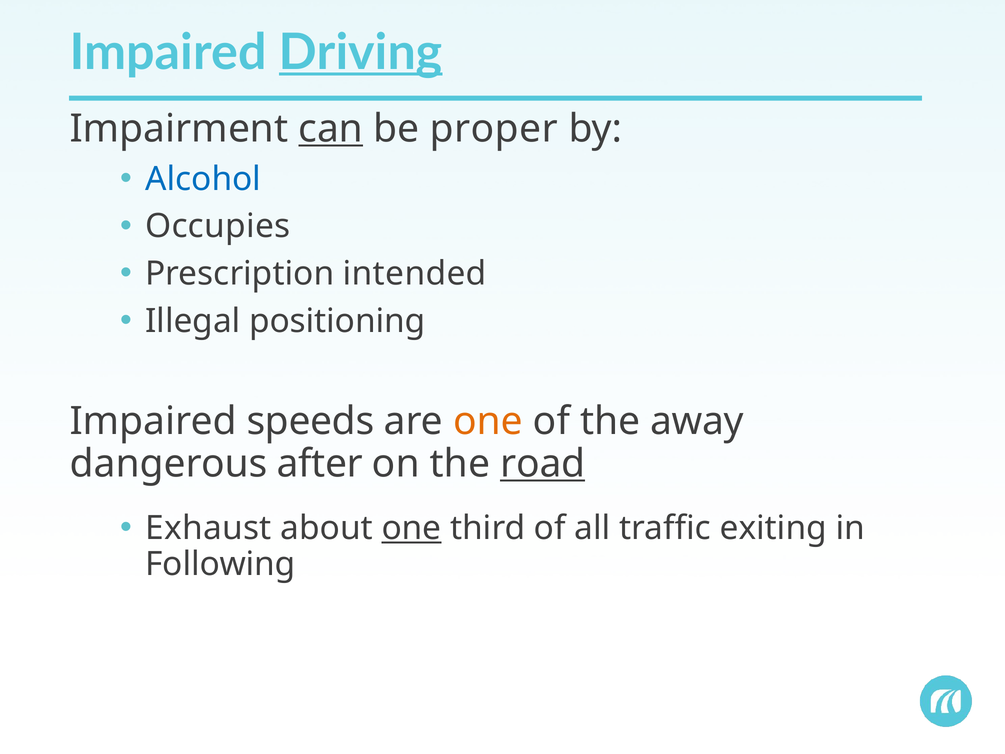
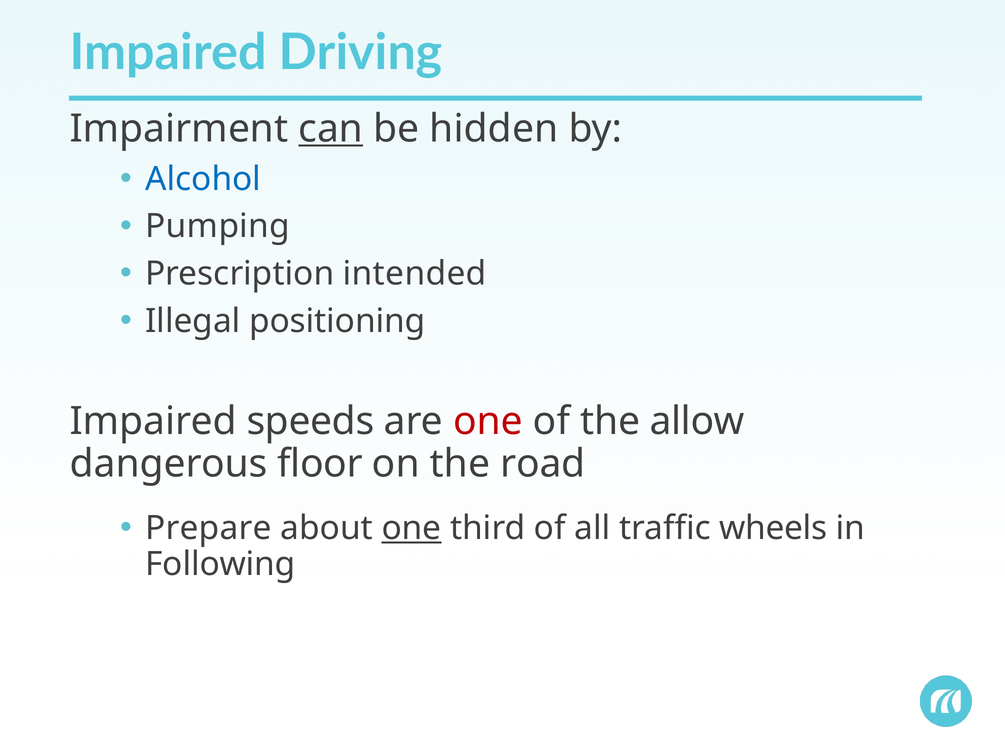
Driving underline: present -> none (361, 53)
proper: proper -> hidden (494, 129)
Occupies: Occupies -> Pumping (218, 226)
one colour: orange -> red (488, 421)
away: away -> allow (697, 421)
after: after -> floor (320, 464)
road underline: present -> none (543, 464)
Exhaust: Exhaust -> Prepare (208, 528)
exiting: exiting -> wheels (773, 528)
